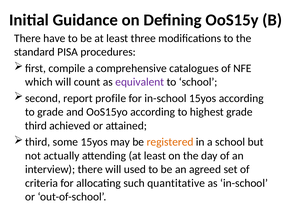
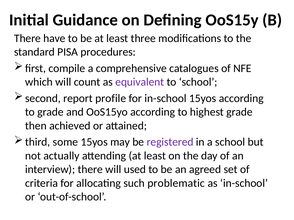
third: third -> then (36, 126)
registered colour: orange -> purple (170, 142)
quantitative: quantitative -> problematic (176, 183)
